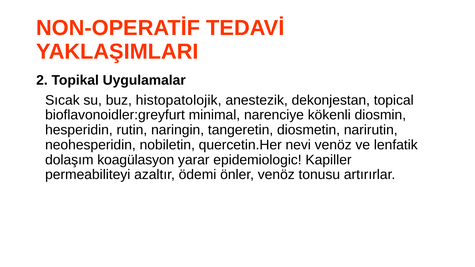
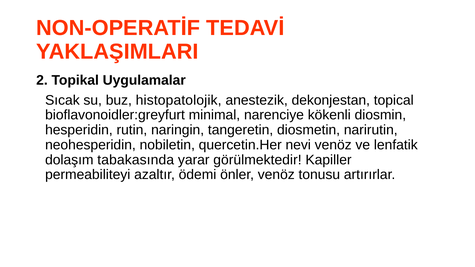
koagülasyon: koagülasyon -> tabakasında (136, 160)
epidemiologic: epidemiologic -> görülmektedir (257, 160)
